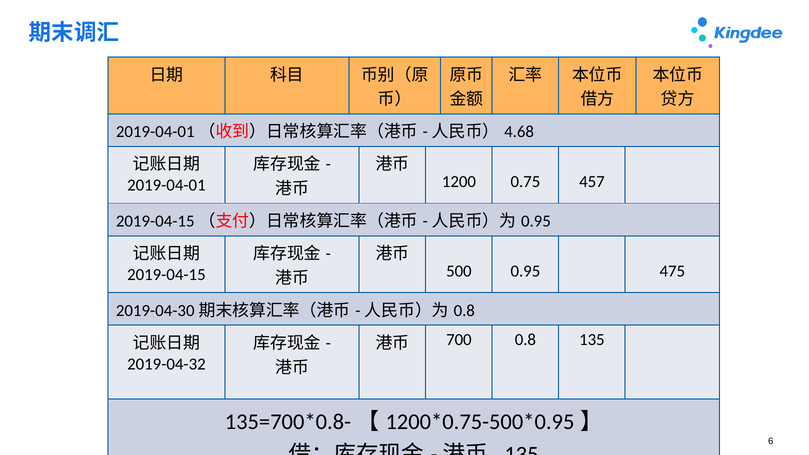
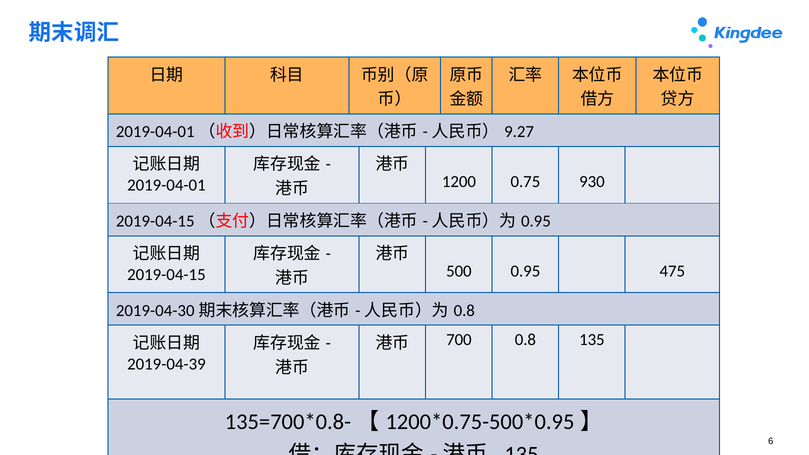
4.68: 4.68 -> 9.27 (519, 132)
457: 457 -> 930 (592, 182)
2019-04-32: 2019-04-32 -> 2019-04-39 (166, 364)
